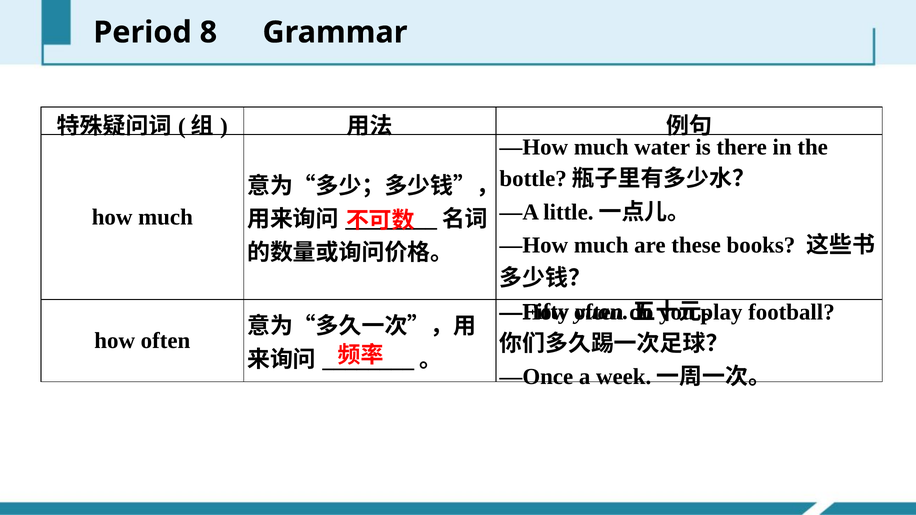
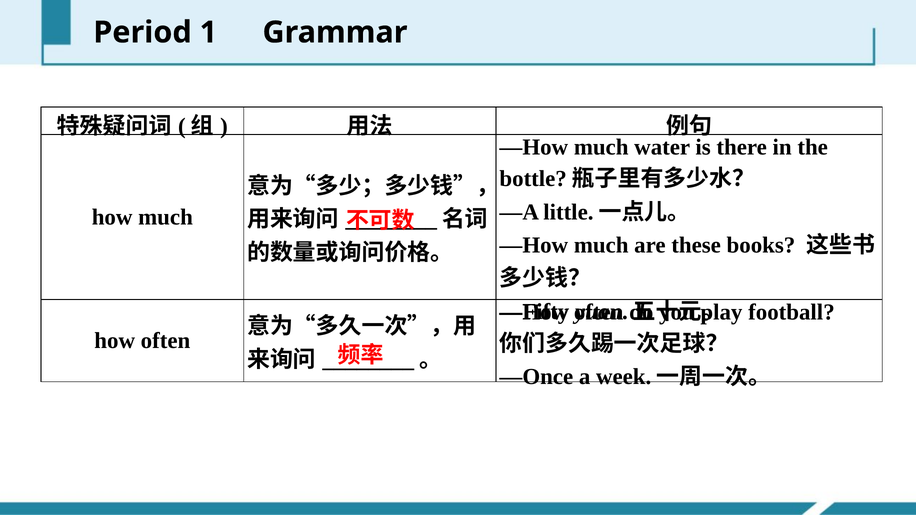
8: 8 -> 1 (208, 32)
